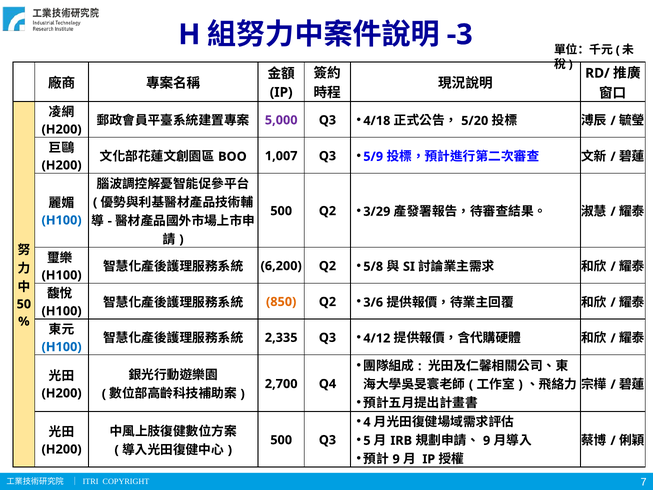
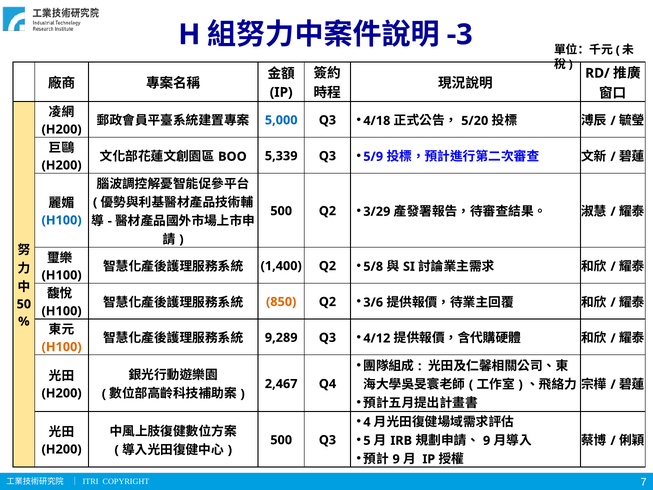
5,000 colour: purple -> blue (281, 120)
1,007: 1,007 -> 5,339 (281, 156)
6,200: 6,200 -> 1,400 (281, 266)
2,335: 2,335 -> 9,289 (281, 338)
H100 colour: blue -> orange (62, 347)
2,700: 2,700 -> 2,467 (281, 384)
